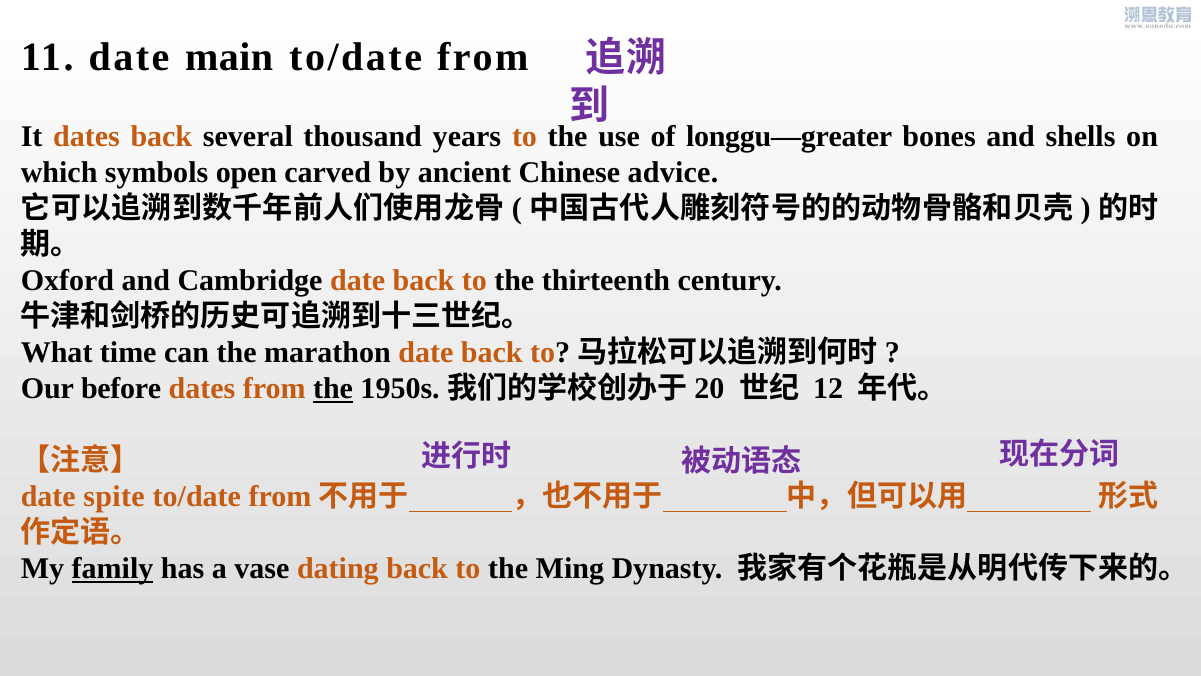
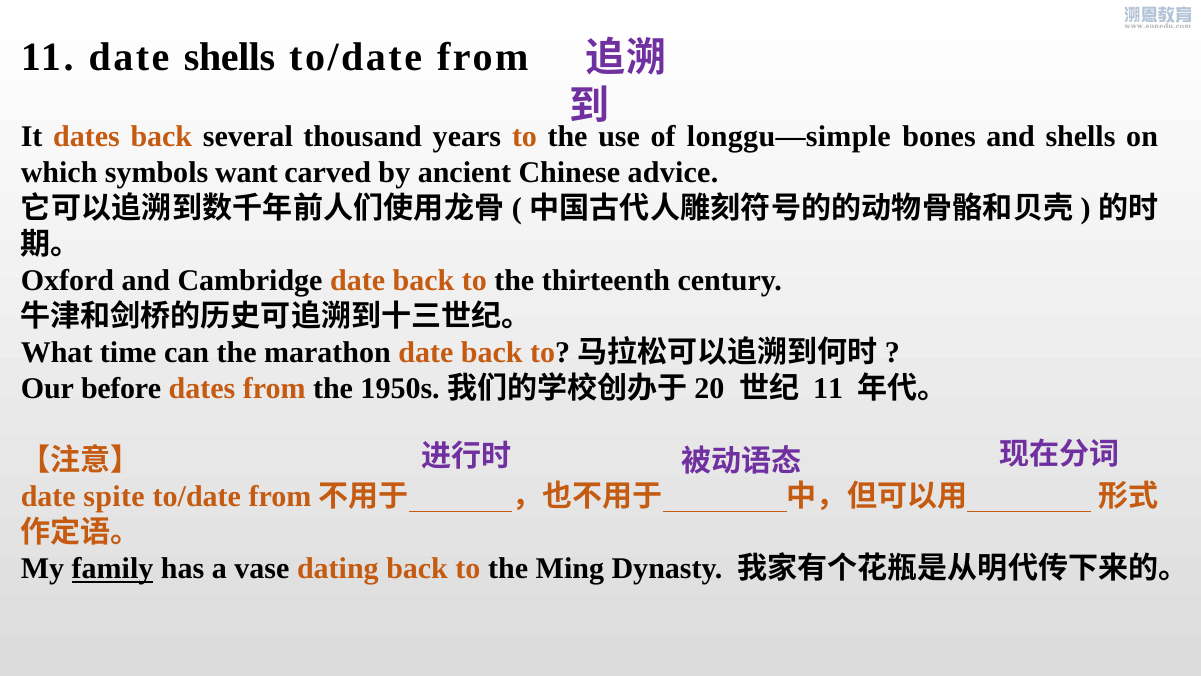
date main: main -> shells (230, 57)
longgu—greater: longgu—greater -> longgu—simple (789, 136)
open: open -> want (247, 172)
the underline: present -> none (333, 388)
12: 12 -> 11 (828, 388)
